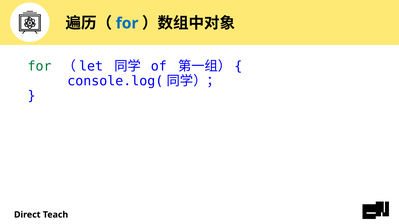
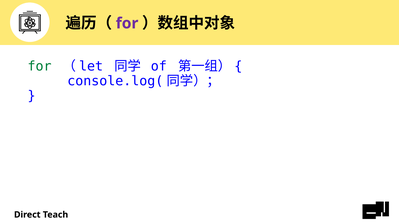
for colour: blue -> purple (127, 23)
